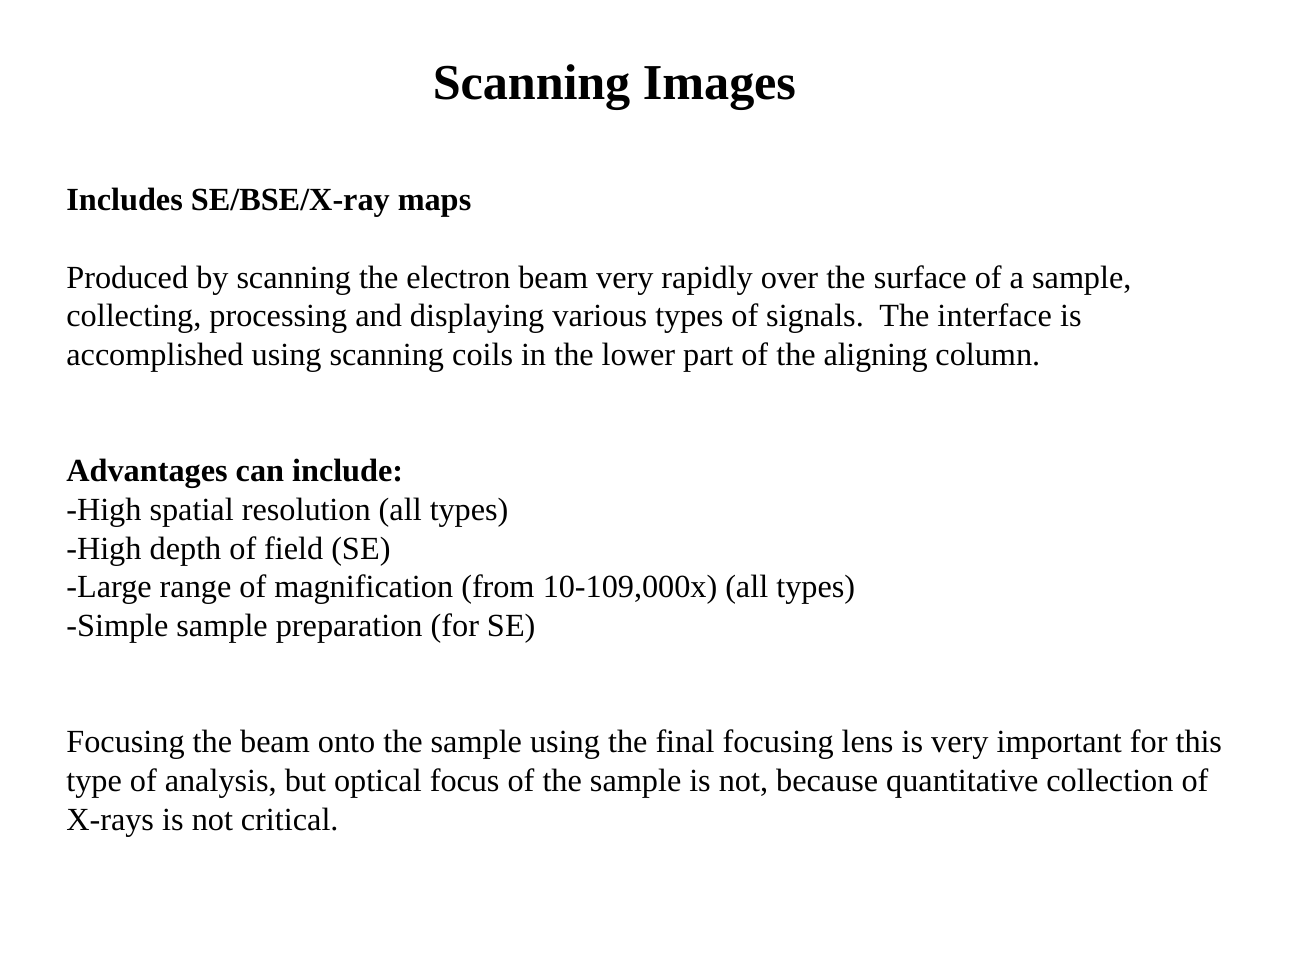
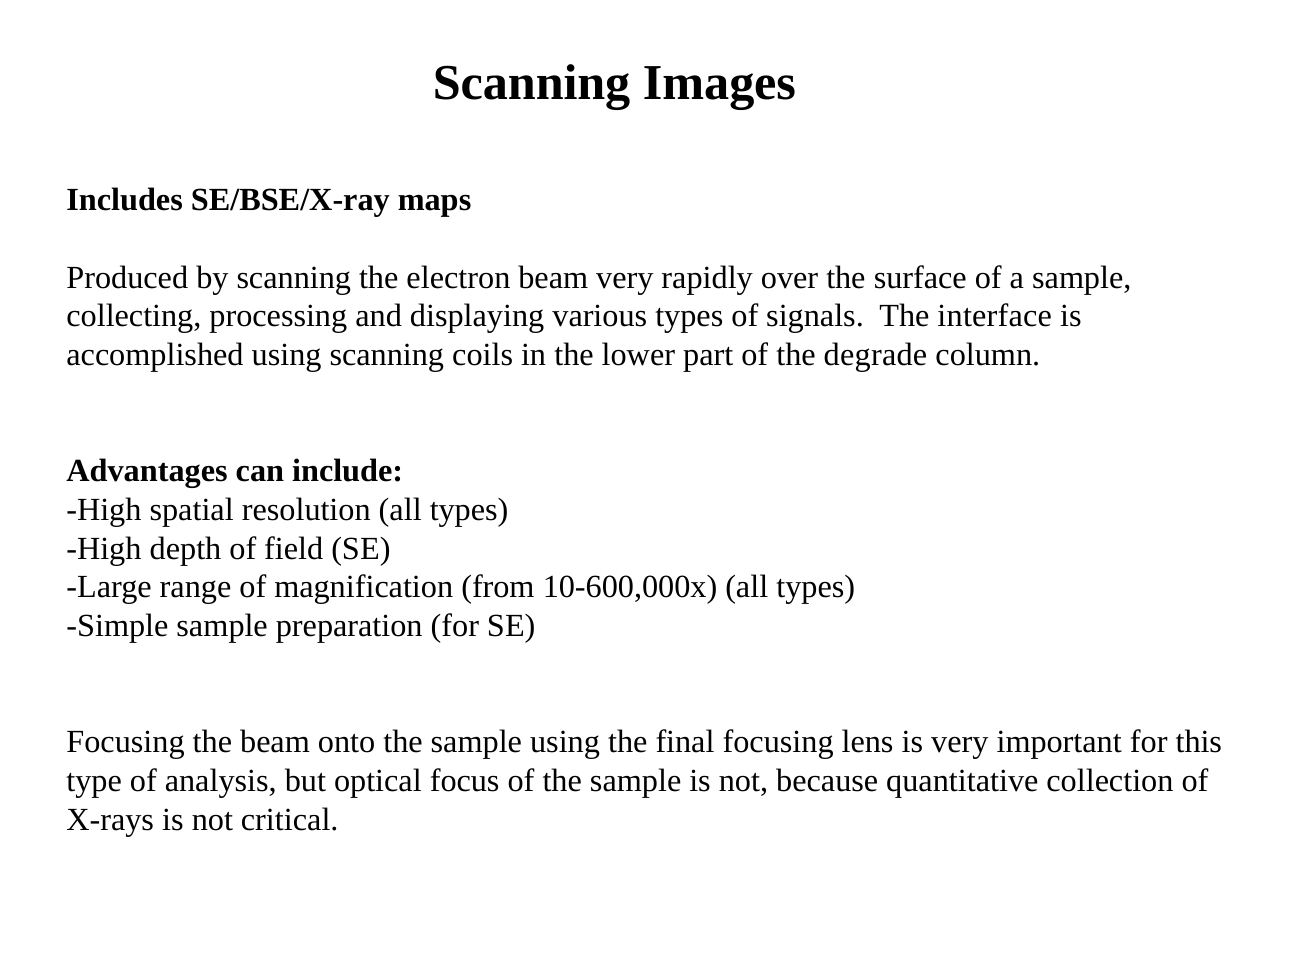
aligning: aligning -> degrade (875, 355)
10-109,000x: 10-109,000x -> 10-600,000x (630, 587)
